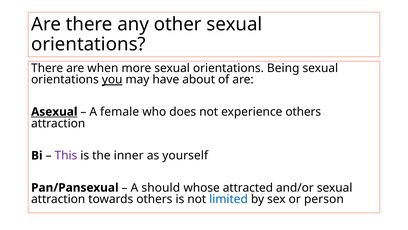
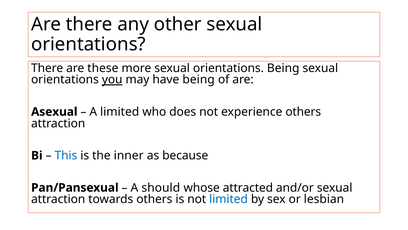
when: when -> these (103, 68)
have about: about -> being (199, 80)
Asexual underline: present -> none (54, 112)
A female: female -> limited (120, 112)
This colour: purple -> blue (66, 155)
yourself: yourself -> because (185, 155)
person: person -> lesbian (324, 199)
